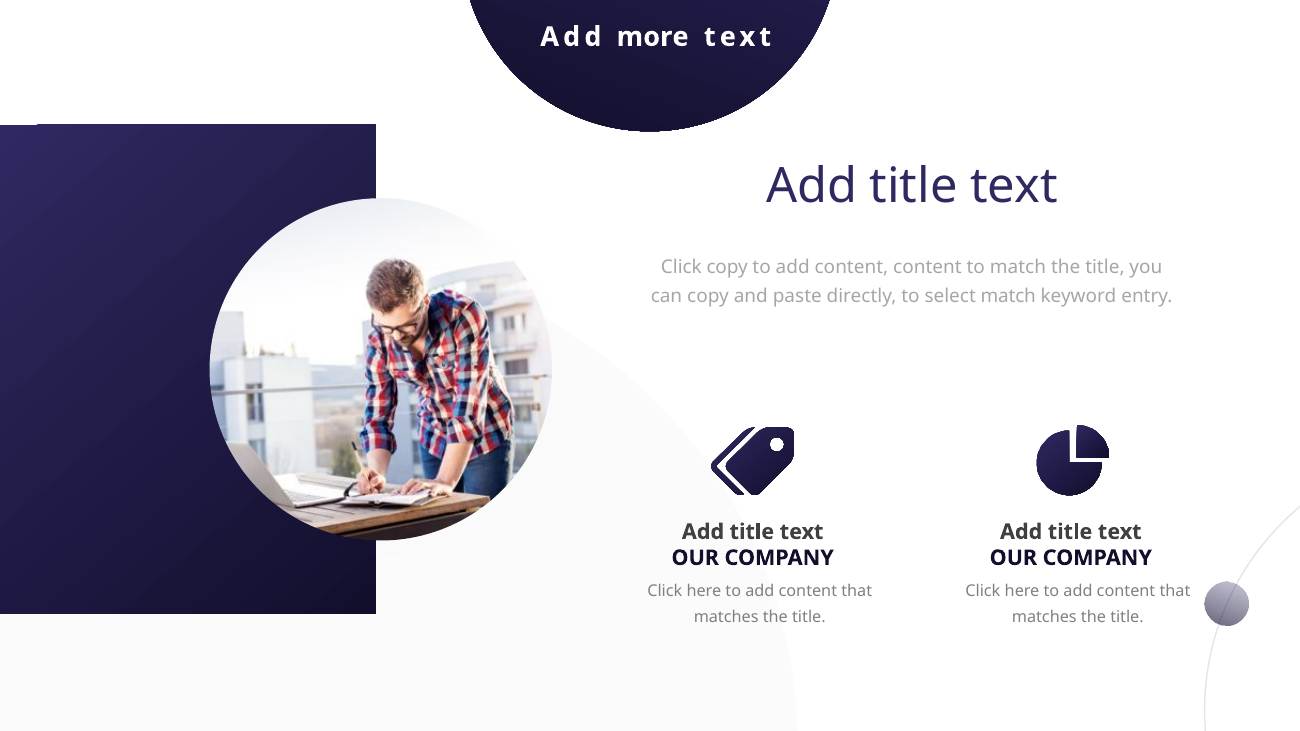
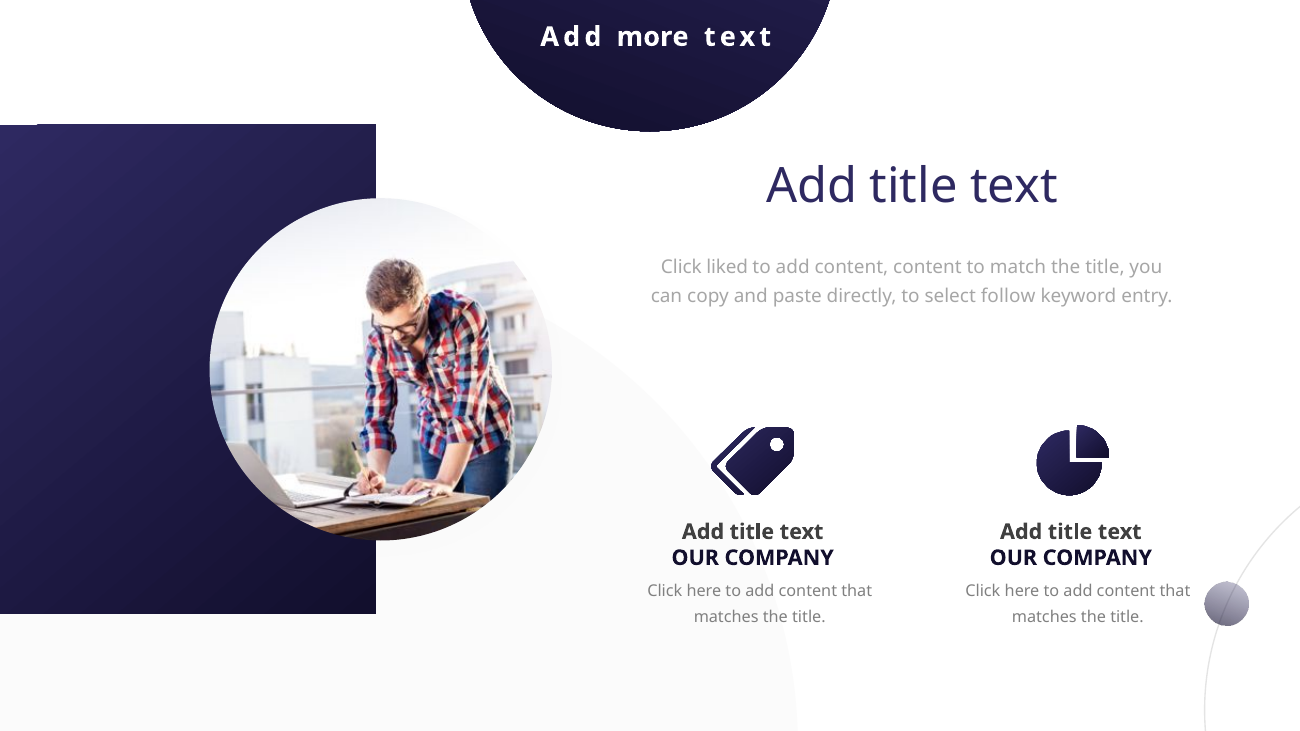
Click copy: copy -> liked (727, 267)
select match: match -> follow (1008, 296)
